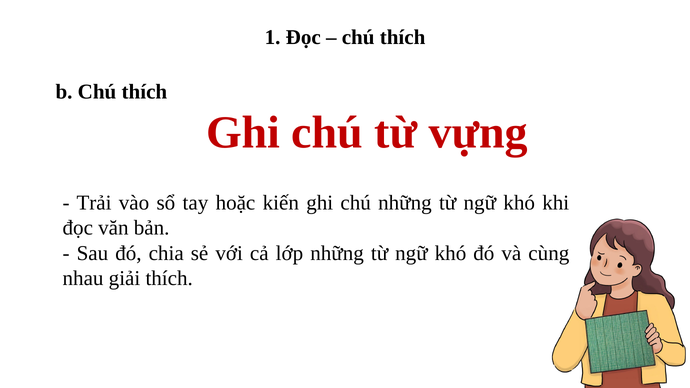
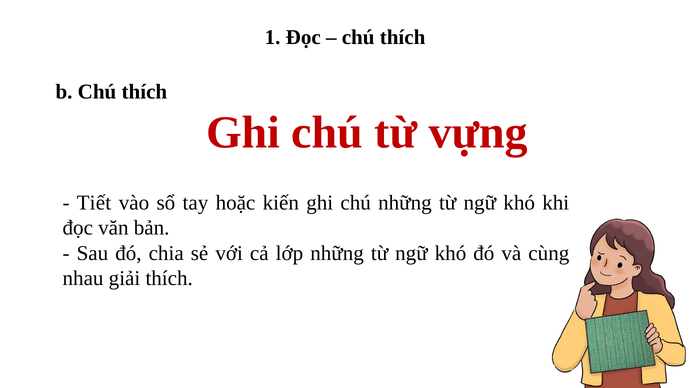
Trải: Trải -> Tiết (94, 203)
